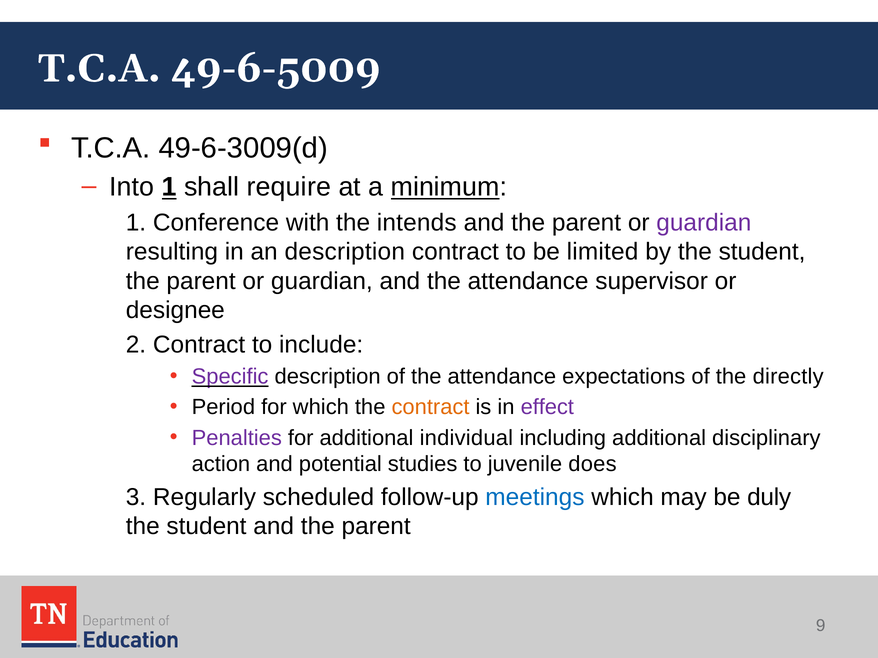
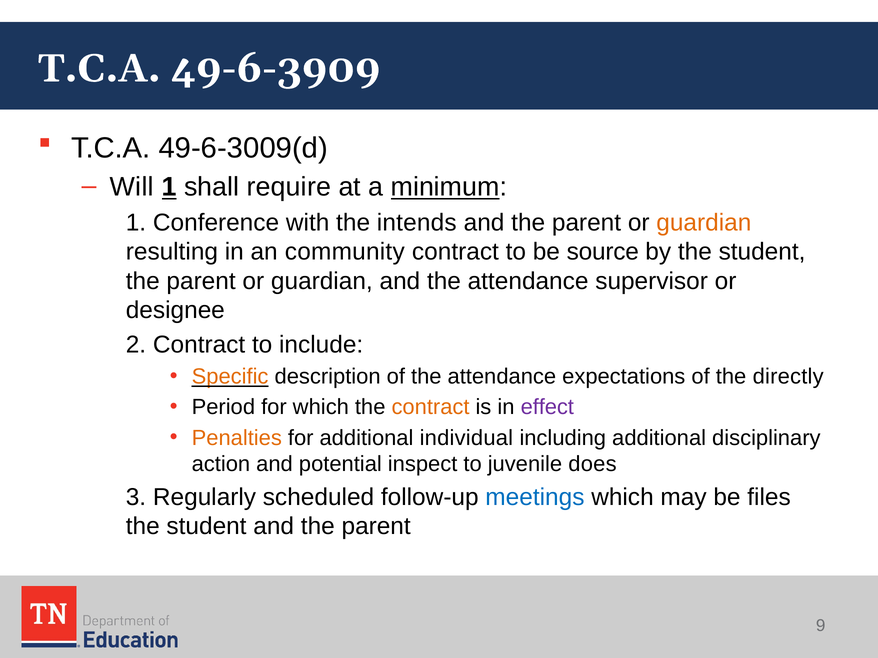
49-6-5009: 49-6-5009 -> 49-6-3909 (275, 69)
Into: Into -> Will (132, 187)
guardian colour: purple -> orange (704, 223)
an description: description -> community (345, 252)
limited: limited -> source (603, 252)
Specific colour: purple -> orange (230, 377)
Penalties colour: purple -> orange (237, 438)
studies: studies -> inspect (423, 465)
duly: duly -> files (769, 497)
